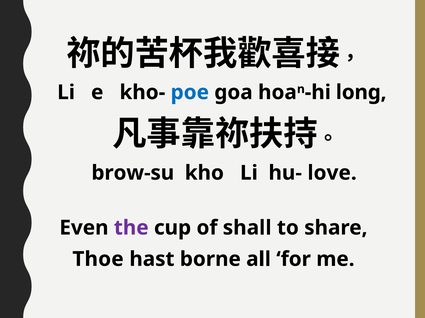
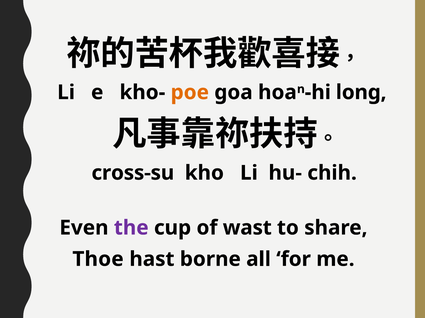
poe colour: blue -> orange (190, 93)
brow-su: brow-su -> cross-su (133, 173)
love: love -> chih (332, 173)
shall: shall -> wast (247, 228)
